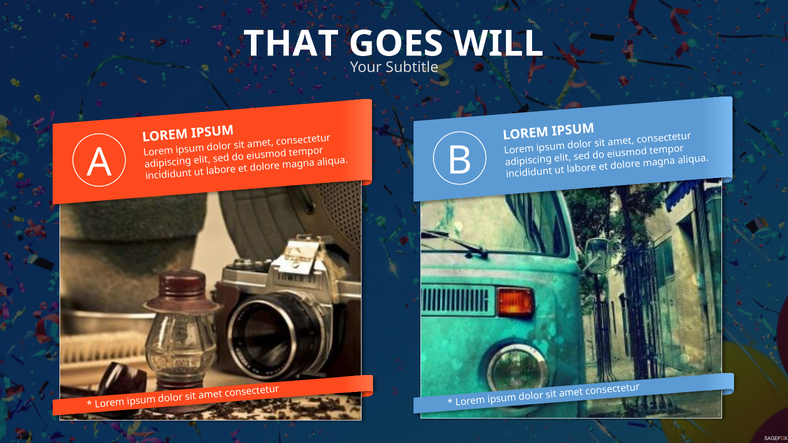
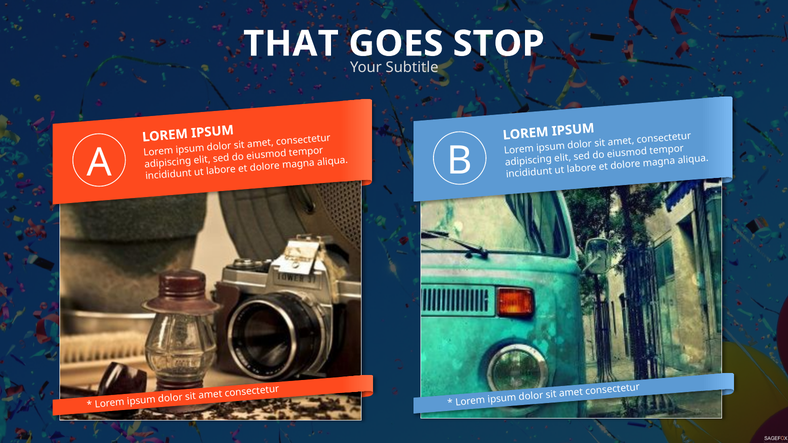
WILL: WILL -> STOP (499, 44)
